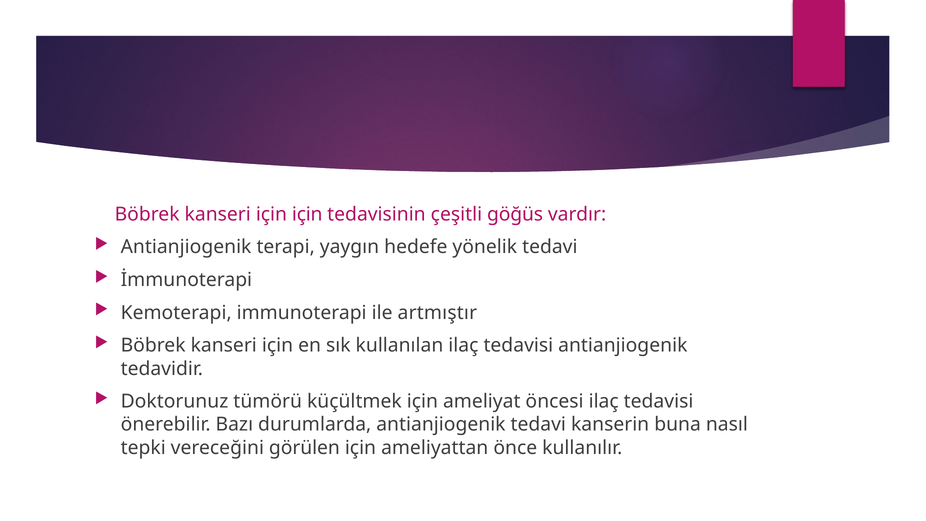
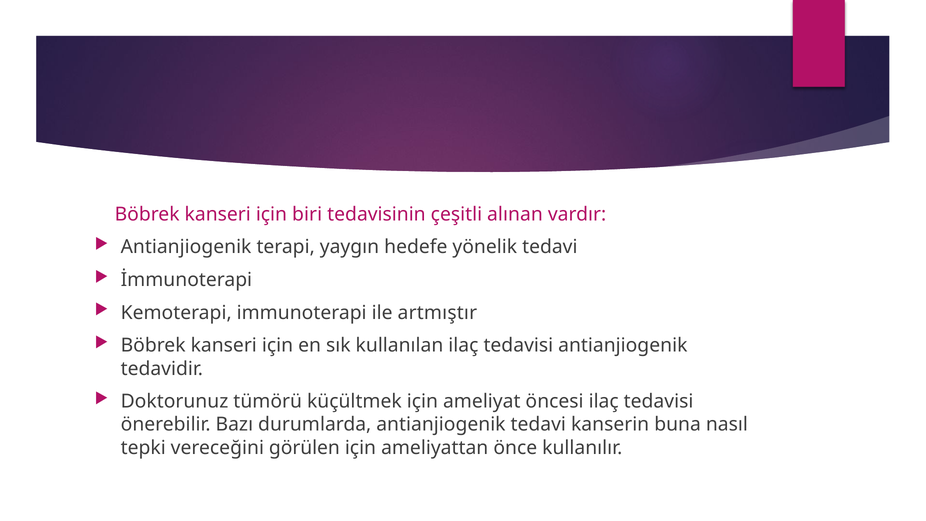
için için: için -> biri (307, 214)
göğüs: göğüs -> alınan (515, 214)
